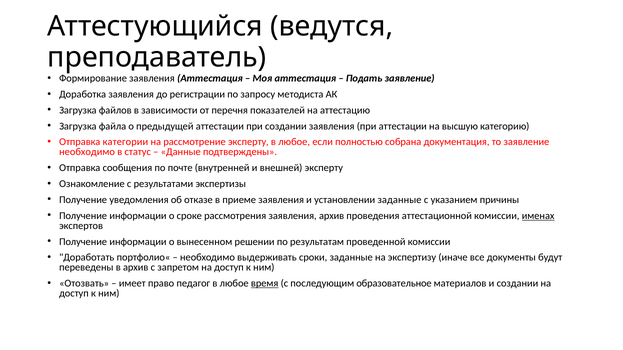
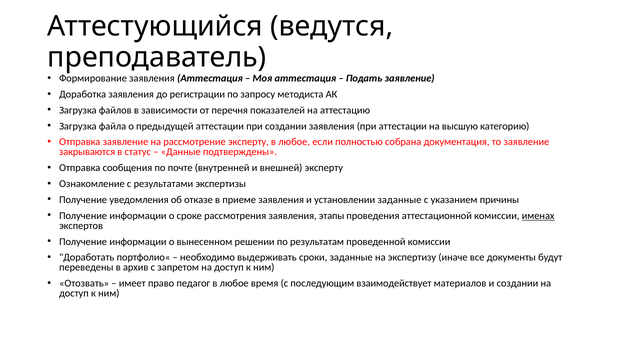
Отправка категории: категории -> заявление (125, 142)
необходимо: необходимо -> закрываются (87, 152)
заявления архив: архив -> этапы (332, 216)
время underline: present -> none (265, 284)
образовательное: образовательное -> взаимодействует (394, 284)
